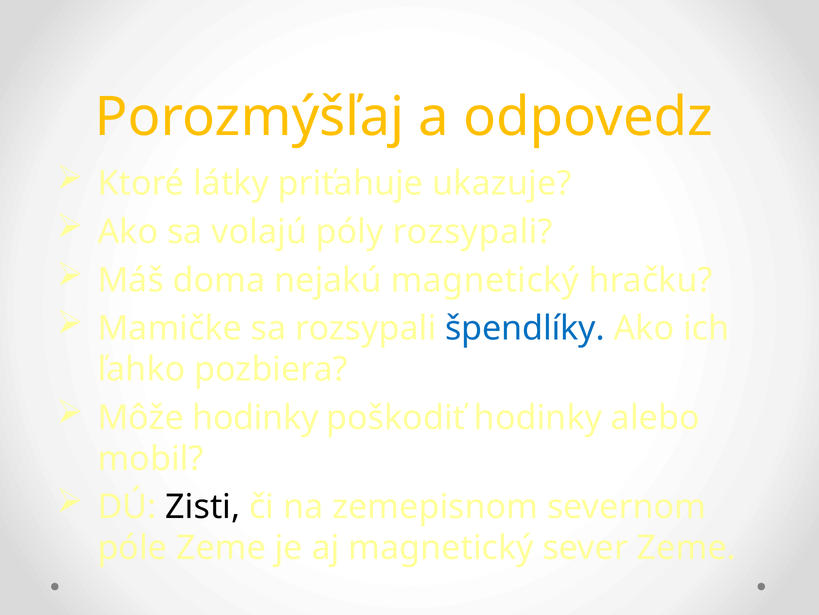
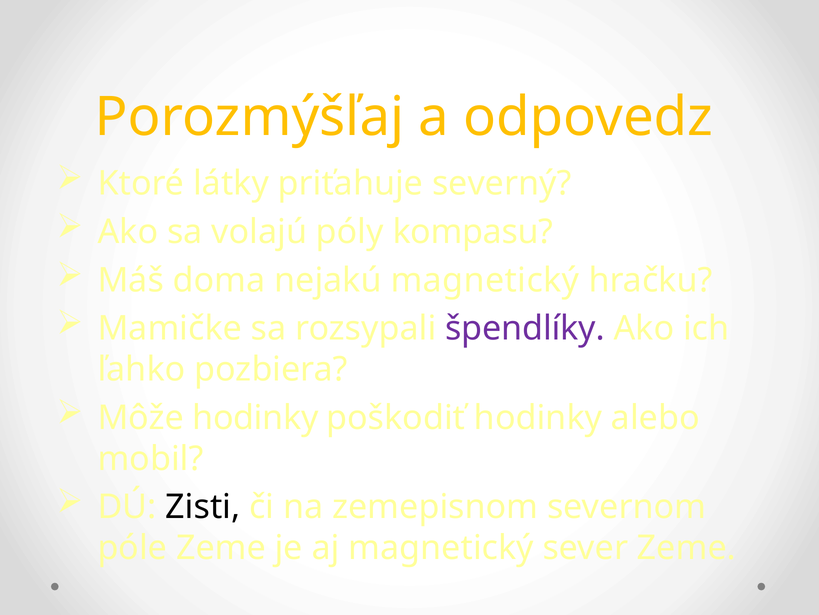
ukazuje: ukazuje -> severný (502, 183)
póly rozsypali: rozsypali -> kompasu (473, 232)
špendlíky colour: blue -> purple (525, 328)
